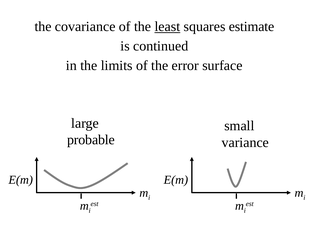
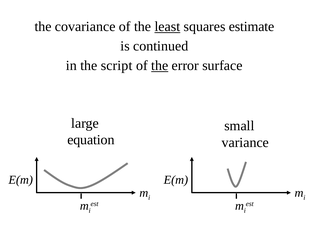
limits: limits -> script (117, 66)
the underline: none -> present (160, 66)
probable: probable -> equation (91, 140)
